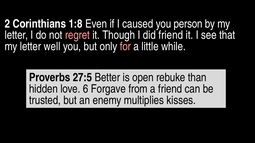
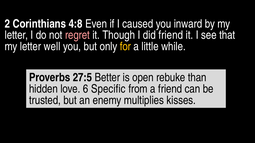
1:8: 1:8 -> 4:8 (76, 24)
person: person -> inward (188, 24)
for colour: pink -> yellow (125, 47)
Forgave: Forgave -> Specific (108, 89)
